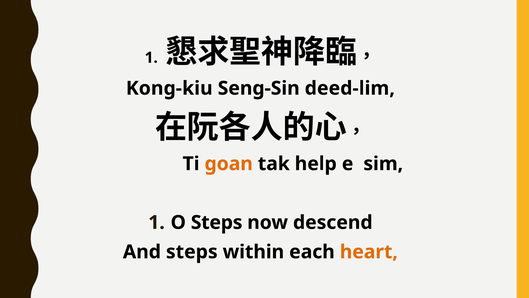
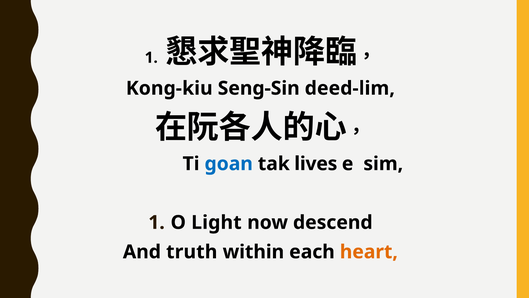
goan colour: orange -> blue (229, 164)
help: help -> lives (316, 164)
O Steps: Steps -> Light (216, 222)
And steps: steps -> truth (192, 252)
